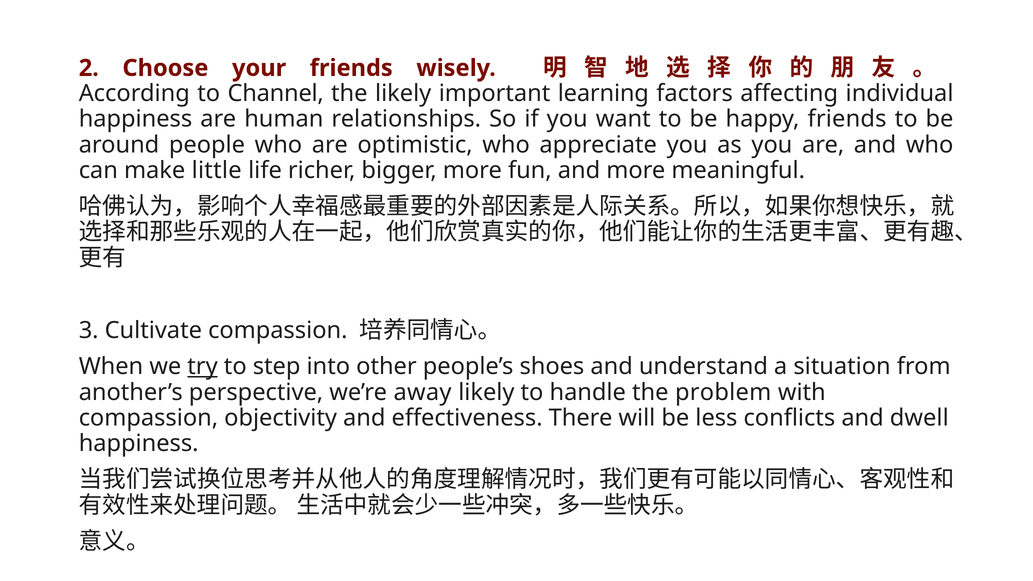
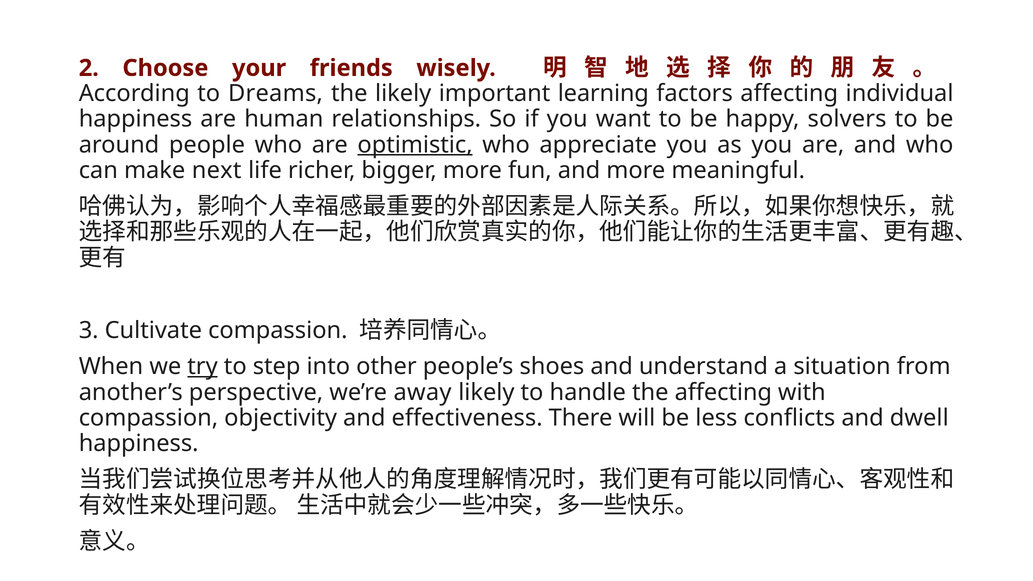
Channel: Channel -> Dreams (275, 94)
happy friends: friends -> solvers (847, 119)
optimistic underline: none -> present (415, 145)
little: little -> next (217, 170)
the problem: problem -> affecting (723, 392)
